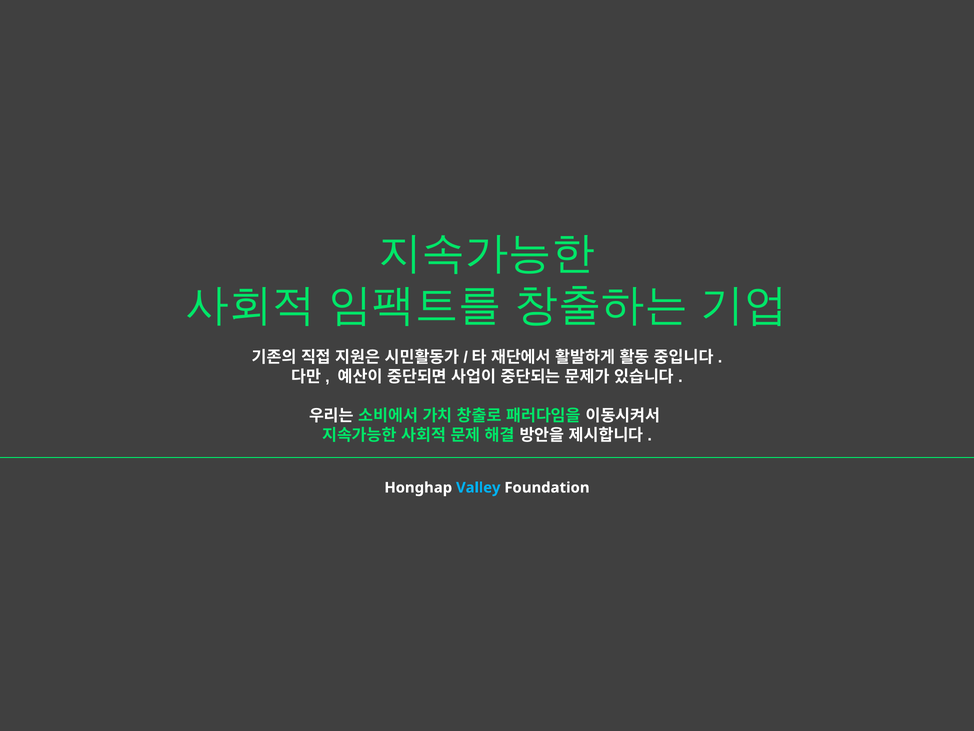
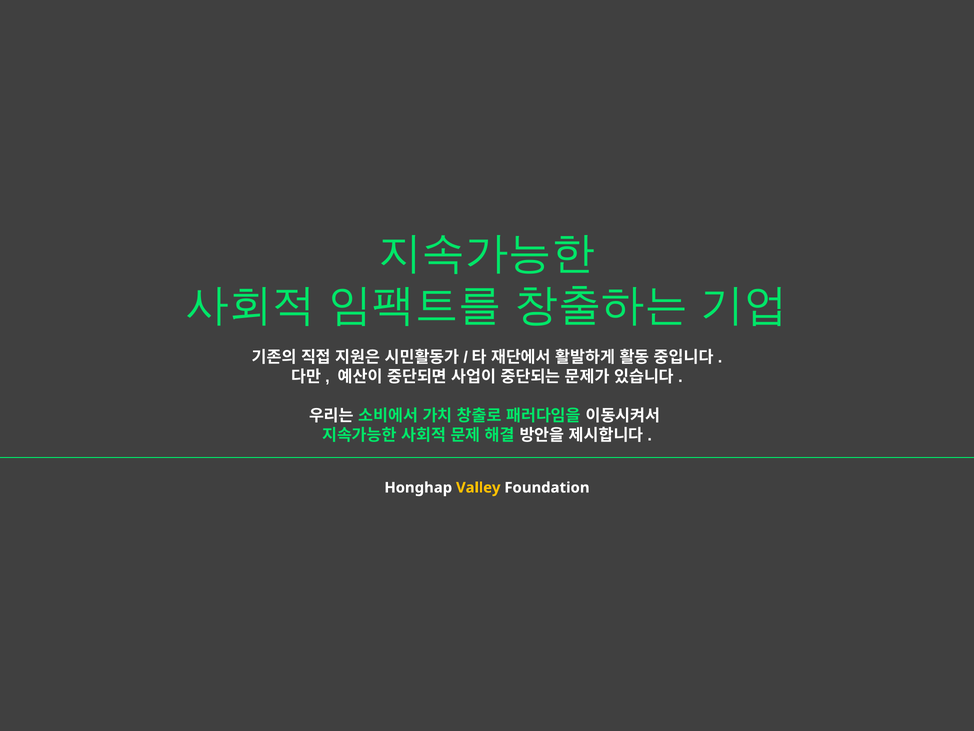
Valley colour: light blue -> yellow (478, 487)
